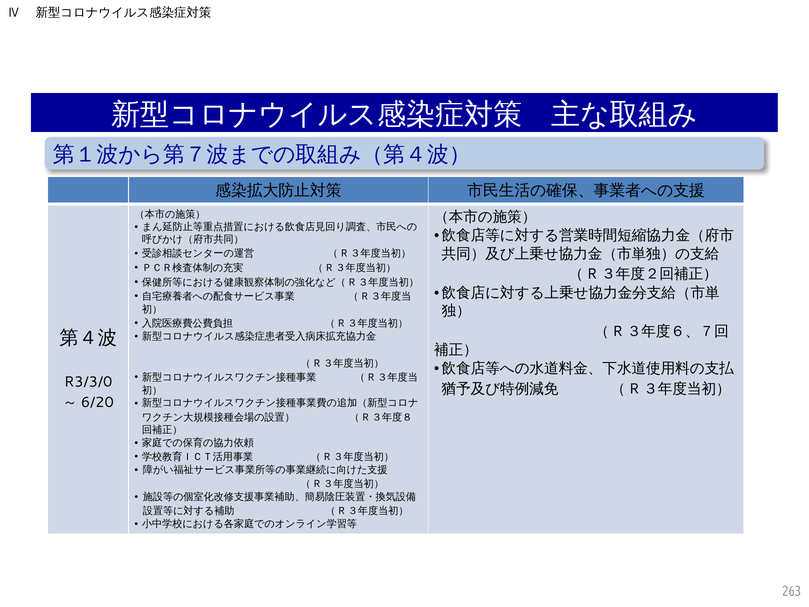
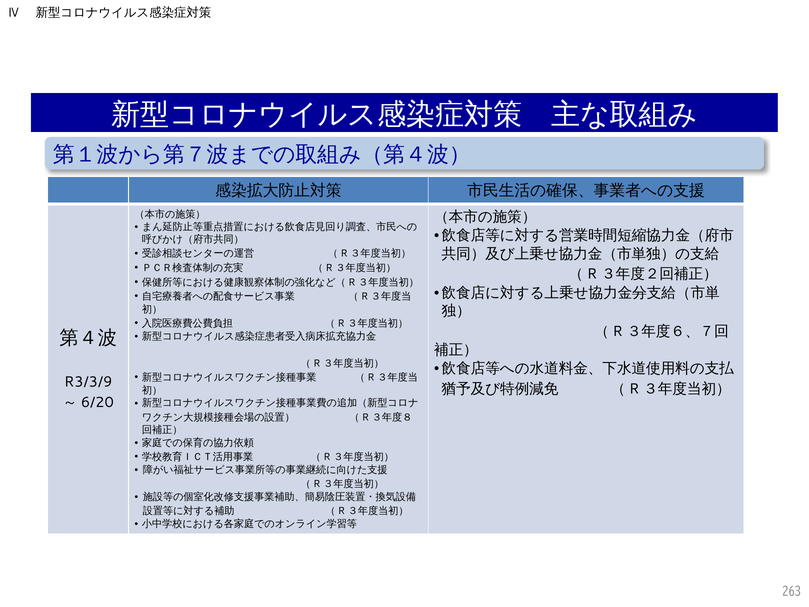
R3/3/0: R3/3/0 -> R3/3/9 (88, 382)
